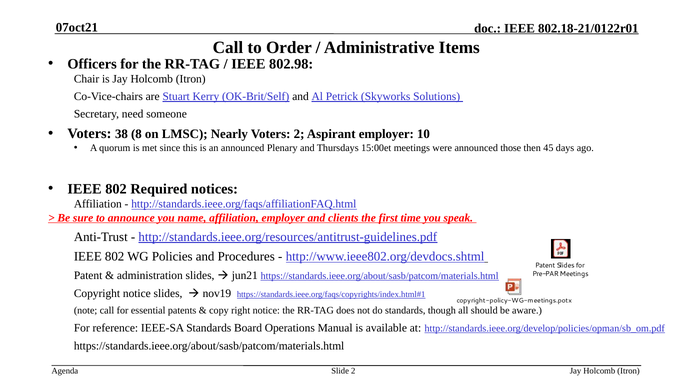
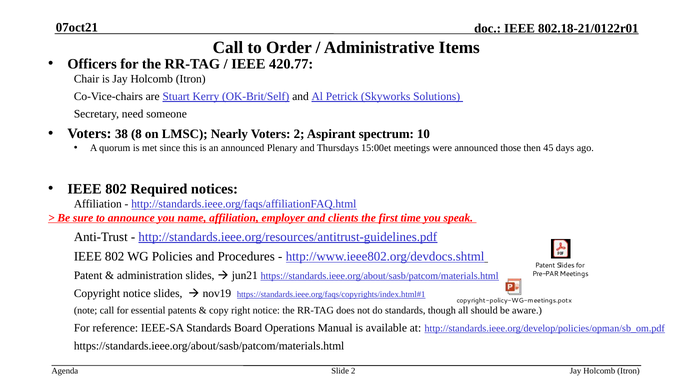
802.98: 802.98 -> 420.77 (291, 64)
Aspirant employer: employer -> spectrum (386, 134)
